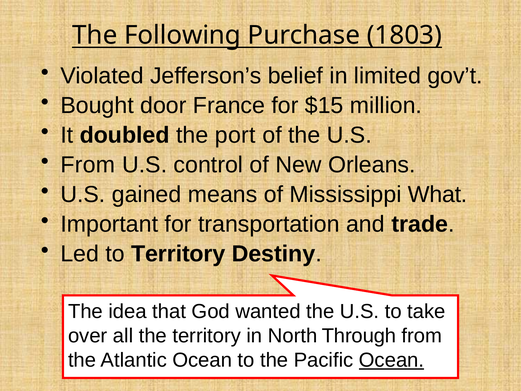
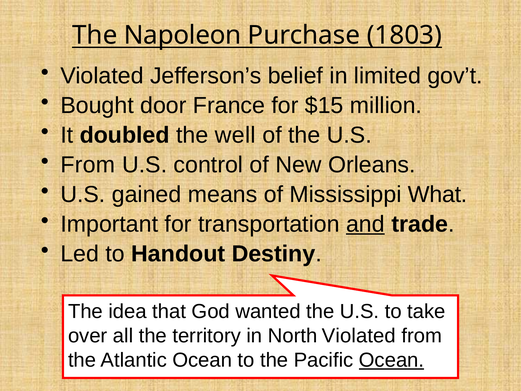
Following: Following -> Napoleon (183, 35)
port: port -> well (235, 135)
and underline: none -> present (365, 224)
to Territory: Territory -> Handout (178, 254)
North Through: Through -> Violated (359, 336)
